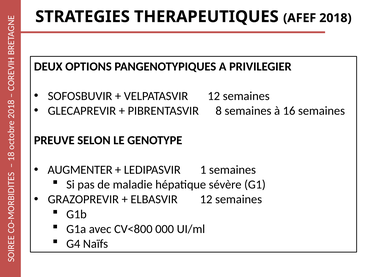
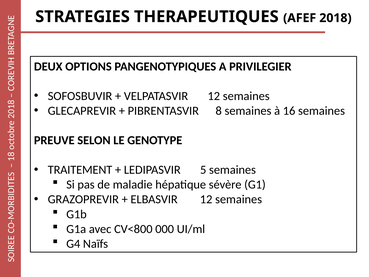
AUGMENTER: AUGMENTER -> TRAITEMENT (80, 170)
LEDIPASVIR 1: 1 -> 5 (203, 170)
